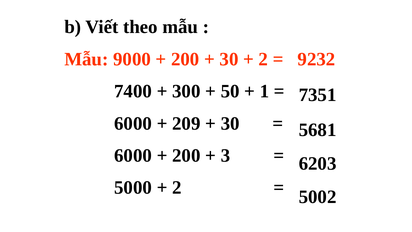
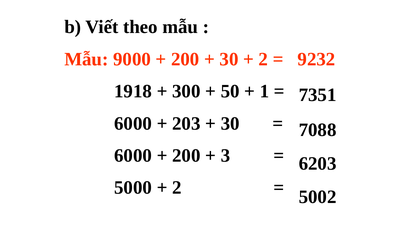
7400: 7400 -> 1918 (133, 91)
209: 209 -> 203 (186, 123)
5681: 5681 -> 7088 (318, 130)
